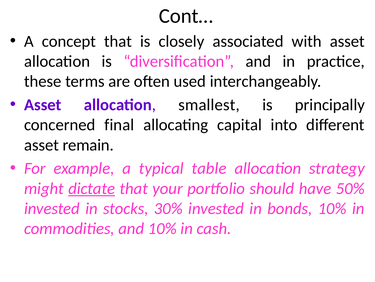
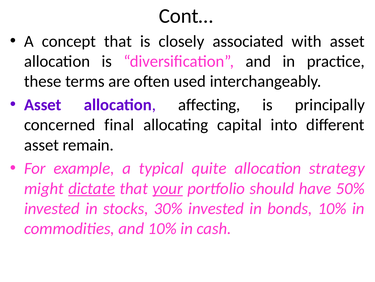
smallest: smallest -> affecting (209, 105)
table: table -> quite (209, 168)
your underline: none -> present (168, 188)
